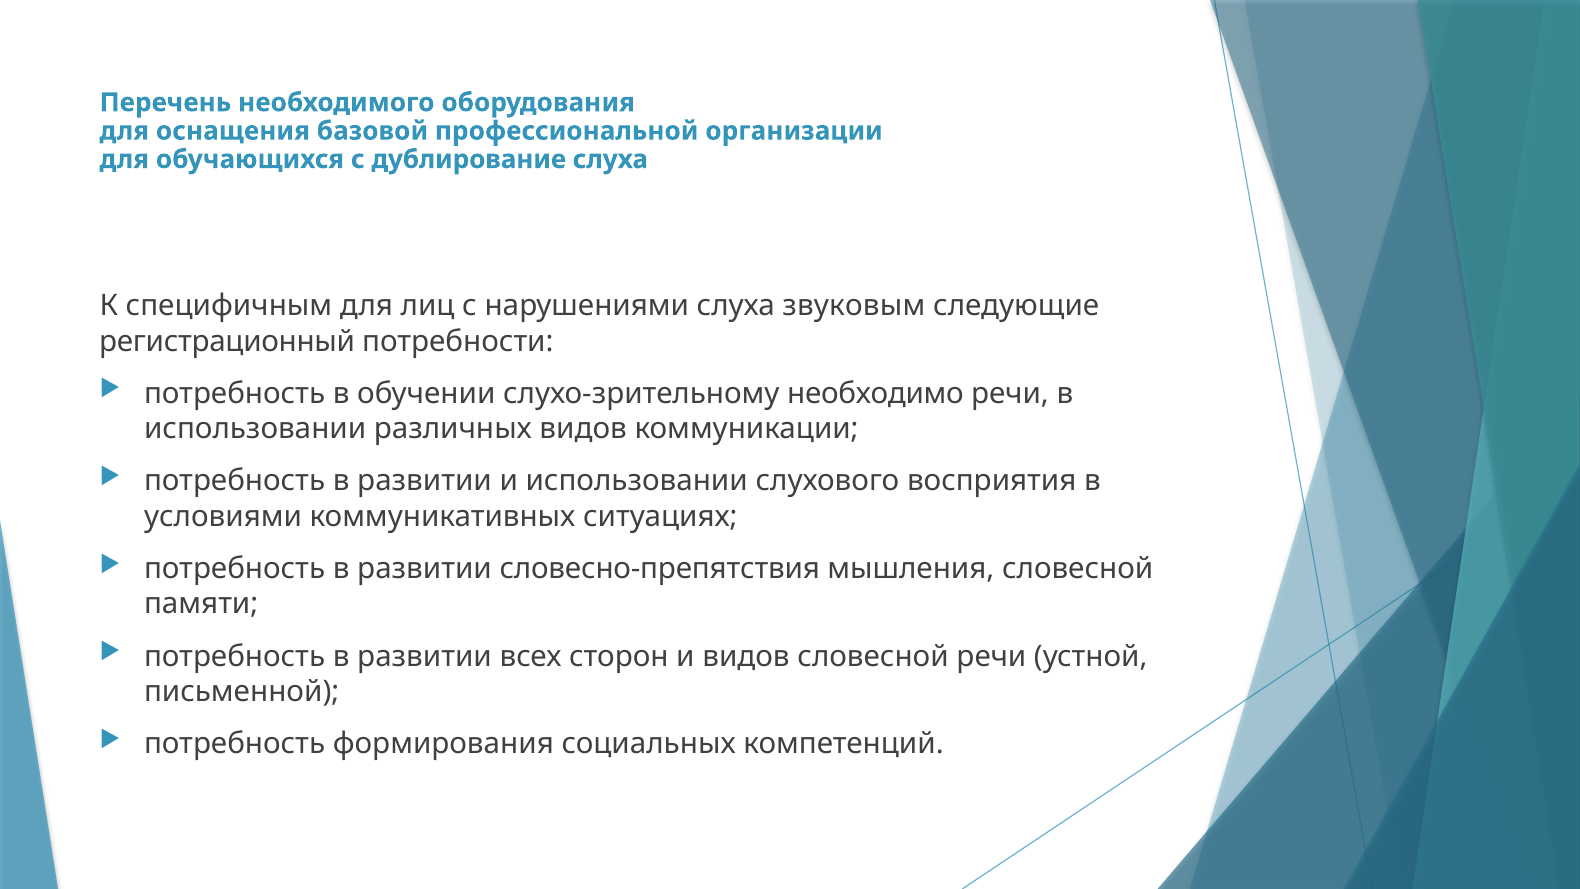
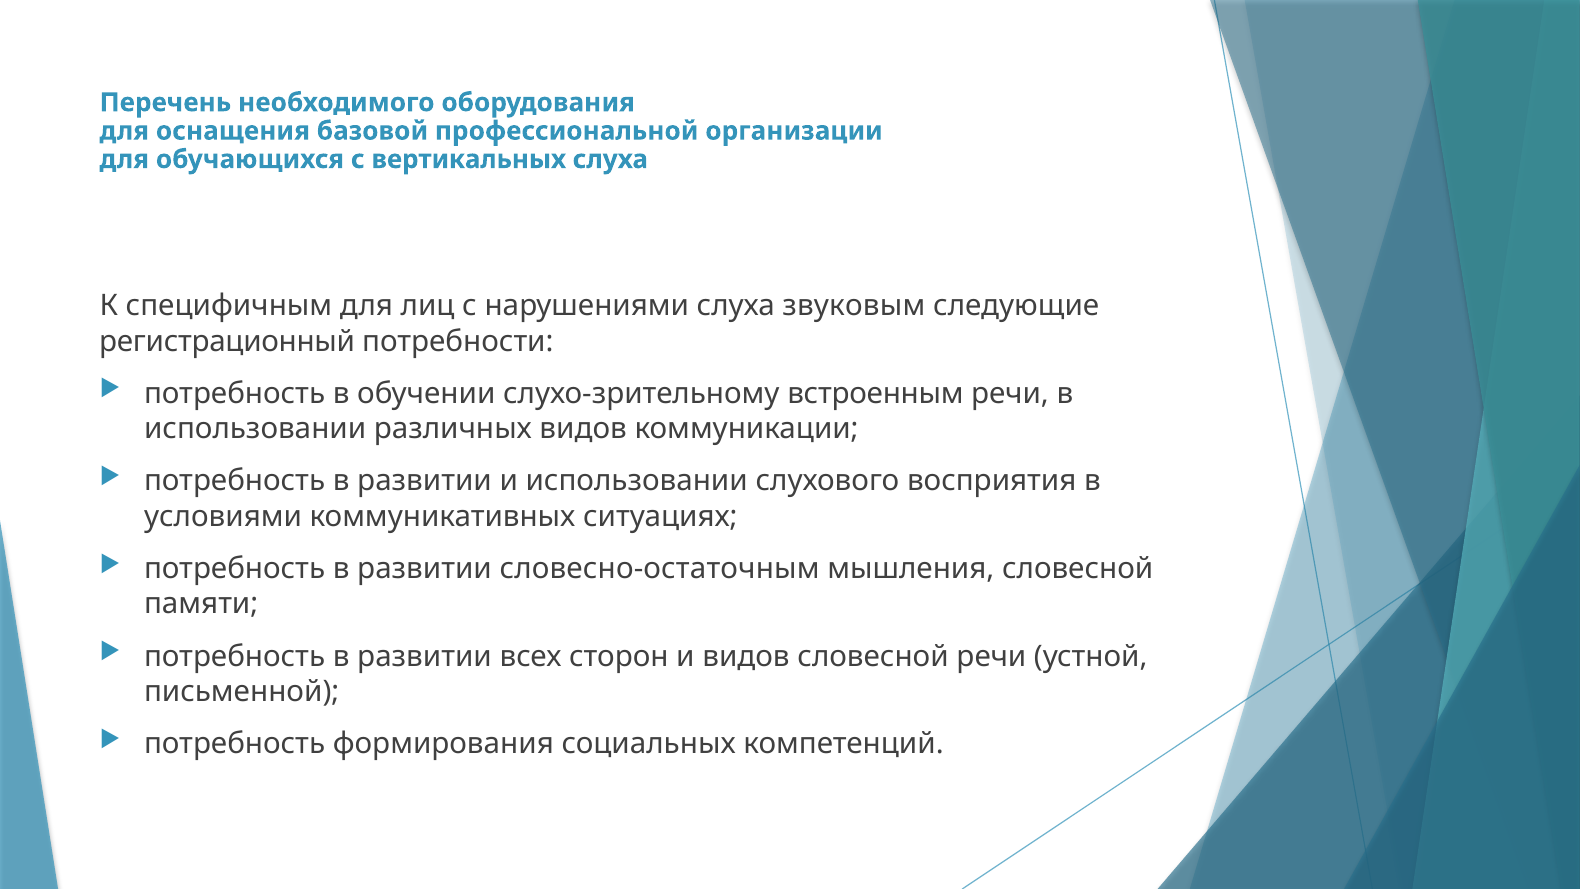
дублирование: дублирование -> вертикальных (469, 159)
необходимо: необходимо -> встроенным (875, 393)
словесно-препятствия: словесно-препятствия -> словесно-остаточным (660, 568)
